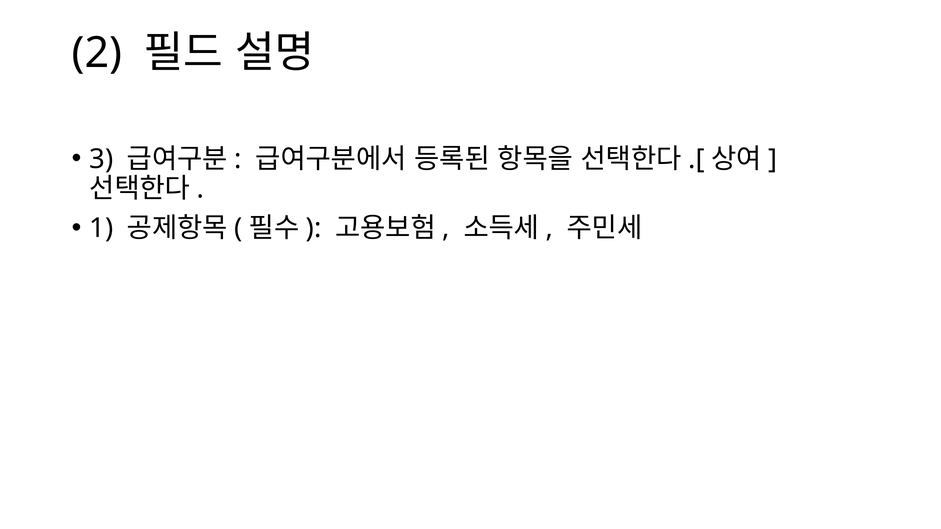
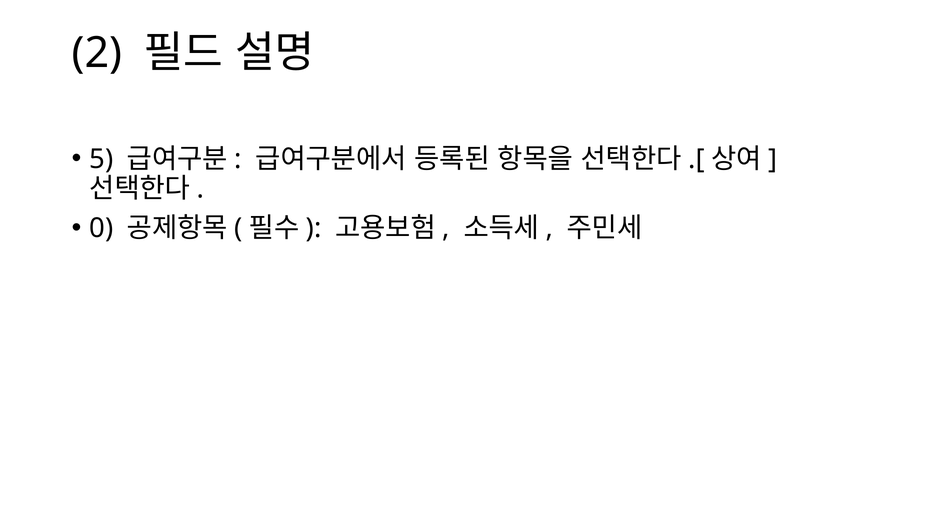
3: 3 -> 5 (101, 159)
1: 1 -> 0 (101, 228)
